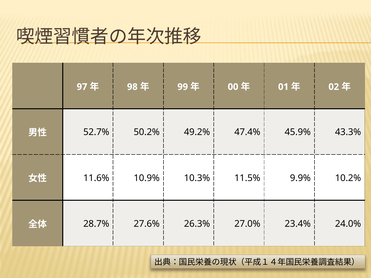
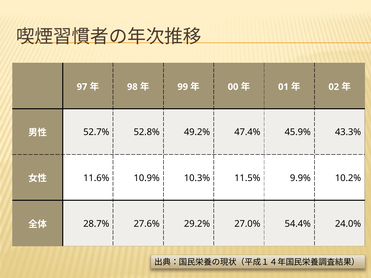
50.2%: 50.2% -> 52.8% (147, 132)
26.3%: 26.3% -> 29.2% (197, 224)
23.4%: 23.4% -> 54.4% (298, 224)
